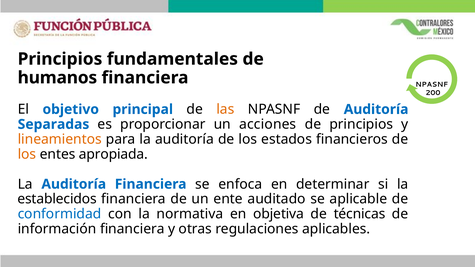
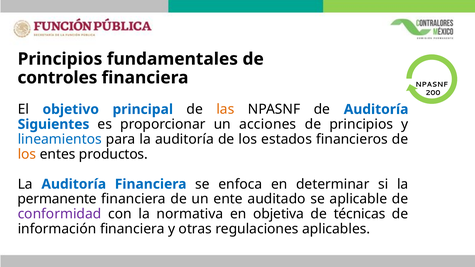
humanos: humanos -> controles (57, 78)
Separadas: Separadas -> Siguientes (54, 124)
lineamientos colour: orange -> blue (60, 139)
apropiada: apropiada -> productos (113, 154)
establecidos: establecidos -> permanente (57, 199)
conformidad colour: blue -> purple (60, 214)
